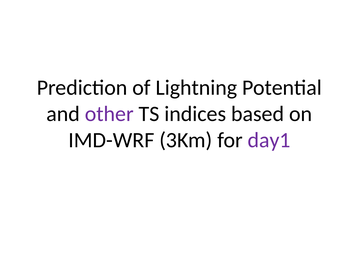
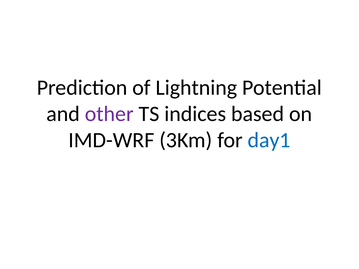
day1 colour: purple -> blue (269, 140)
